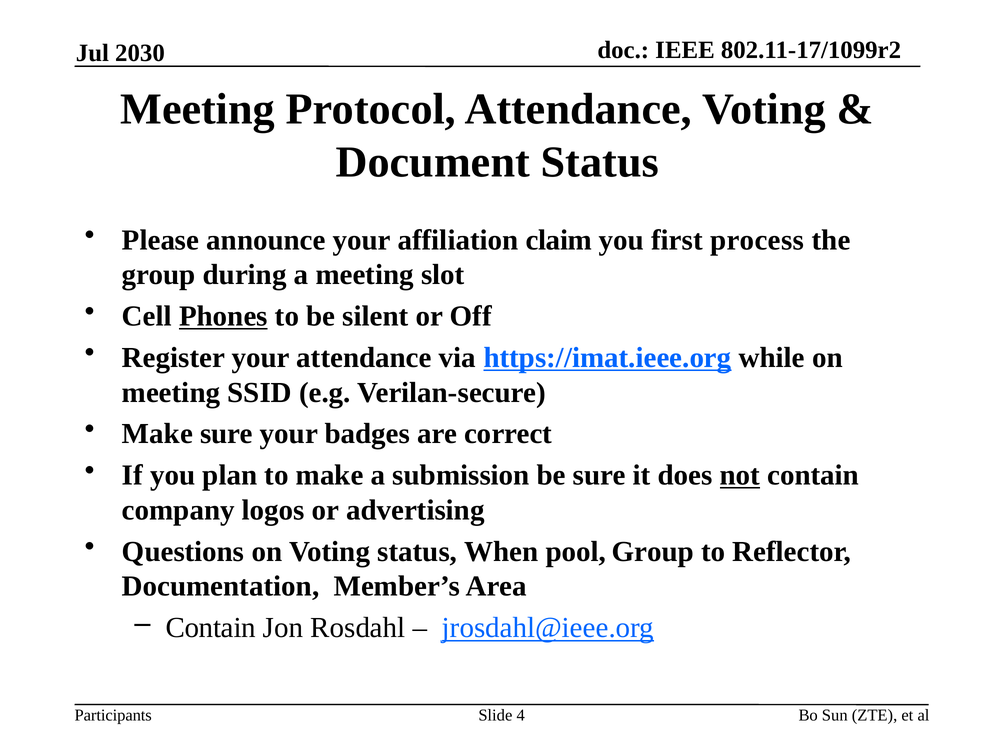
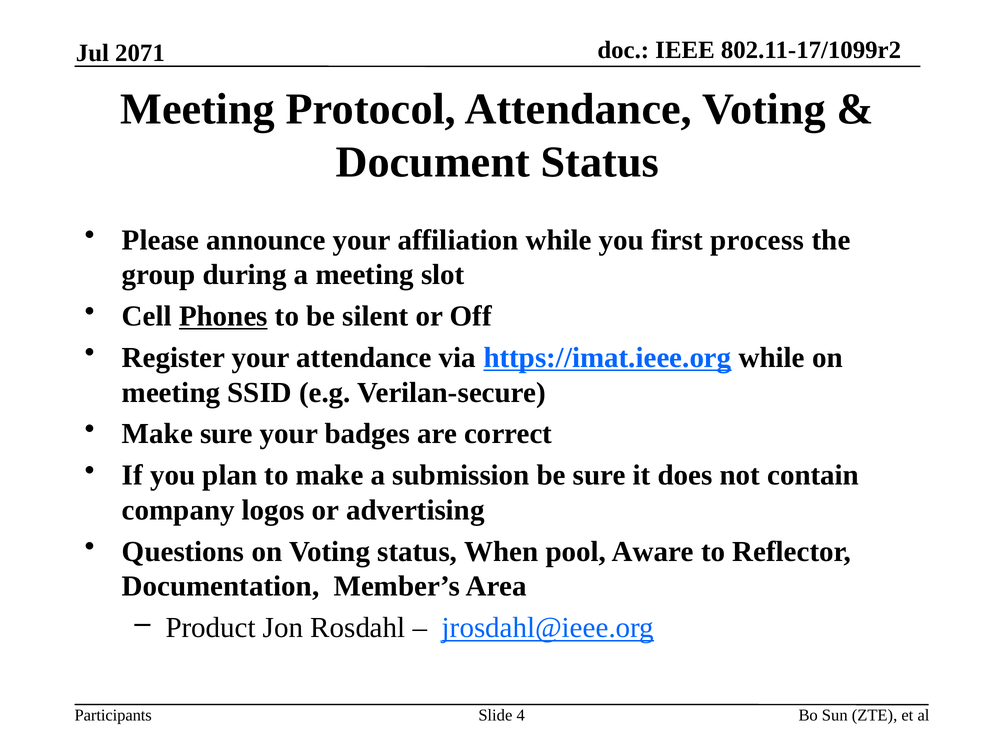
2030: 2030 -> 2071 (140, 53)
affiliation claim: claim -> while (559, 240)
not underline: present -> none (740, 475)
pool Group: Group -> Aware (653, 552)
Contain: Contain -> Product (211, 628)
